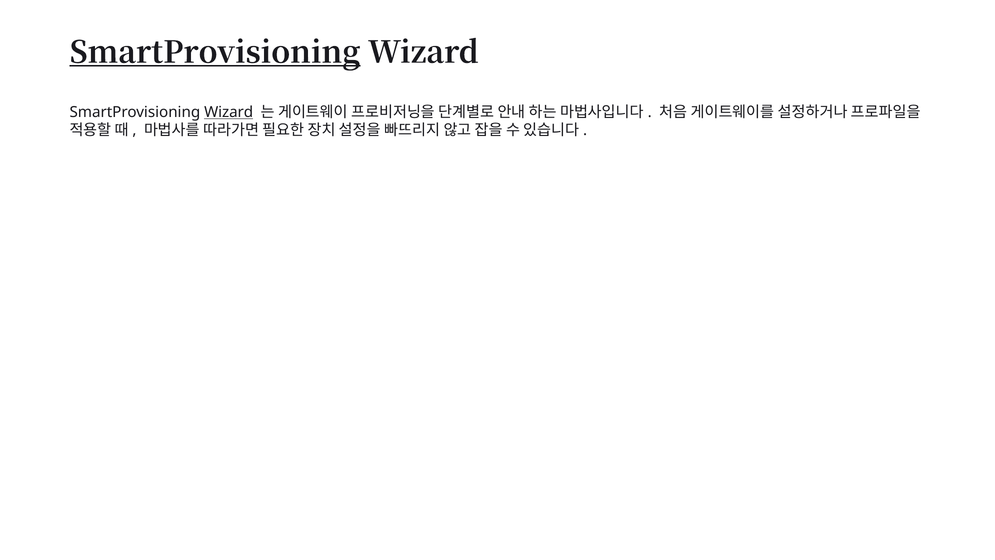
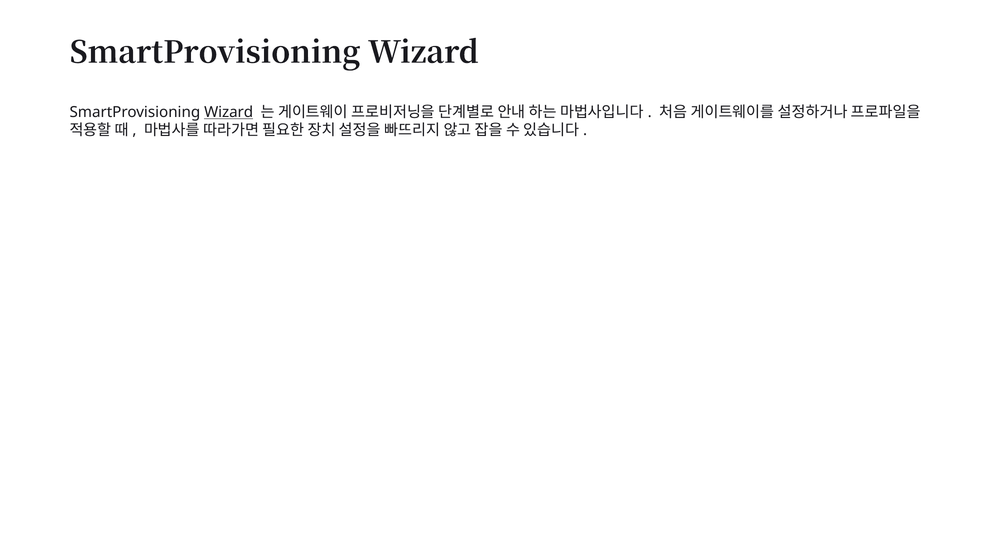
SmartProvisioning underline: present -> none (215, 53)
